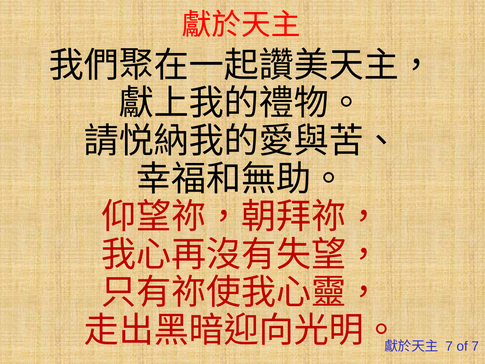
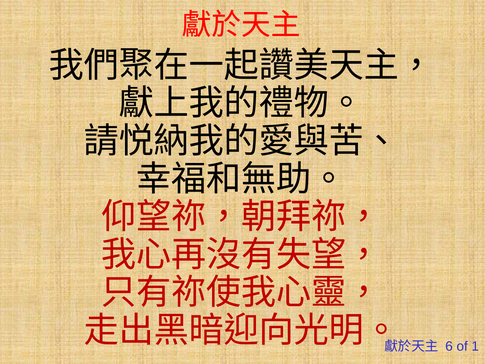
7: 7 -> 6 (449, 346)
of 7: 7 -> 1 (475, 346)
